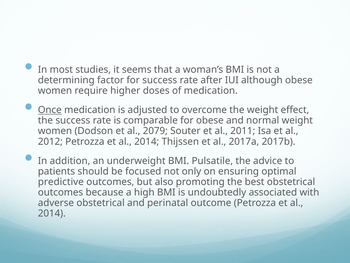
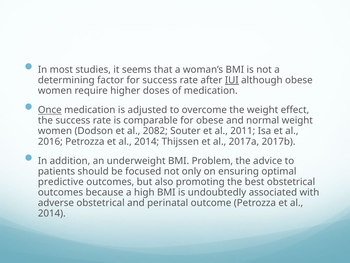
IUI underline: none -> present (232, 80)
2079: 2079 -> 2082 (155, 131)
2012: 2012 -> 2016 (50, 141)
Pulsatile: Pulsatile -> Problem (212, 161)
